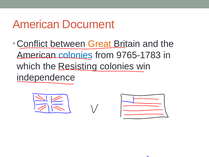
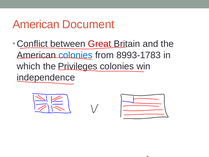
Great colour: orange -> red (100, 44)
9765-1783: 9765-1783 -> 8993-1783 (139, 55)
Resisting: Resisting -> Privileges (78, 66)
